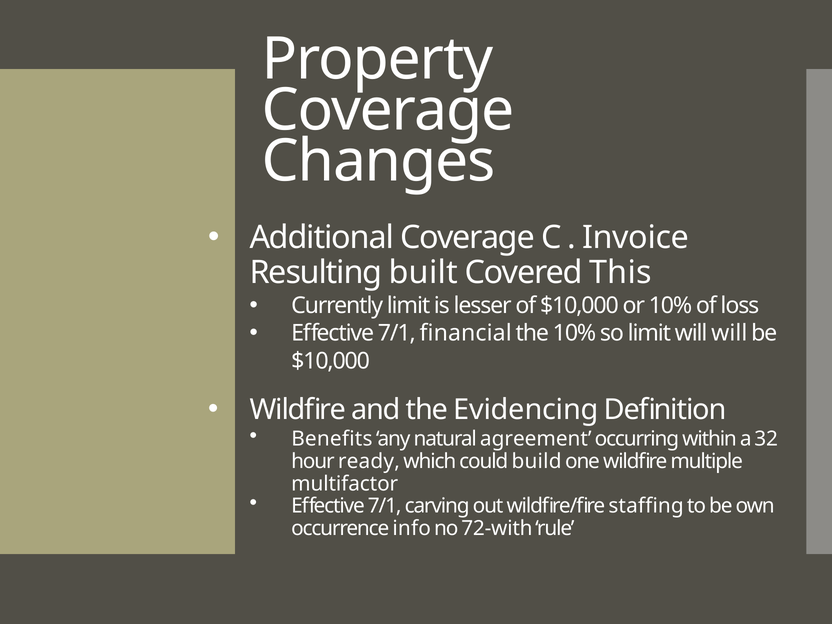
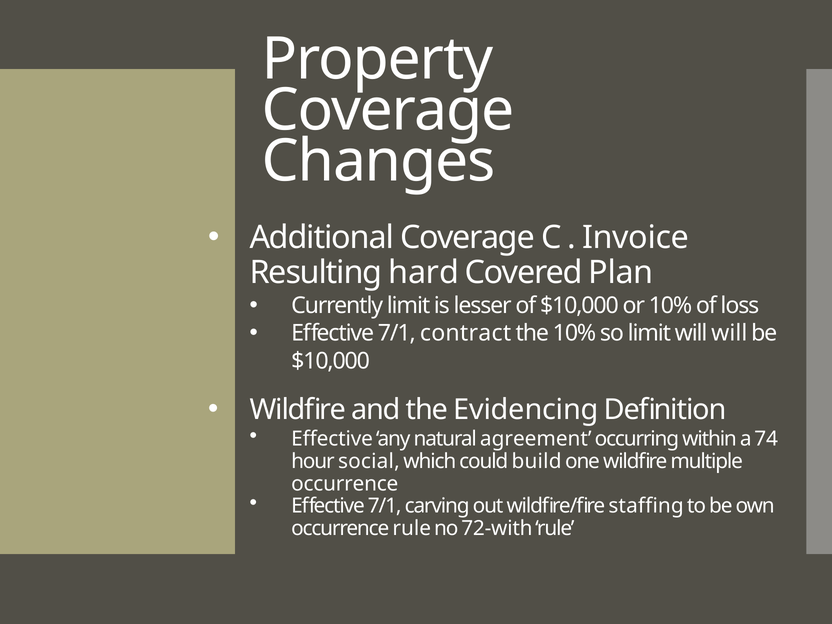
built: built -> hard (424, 272)
This: This -> Plan (621, 272)
financial: financial -> contract (466, 333)
Benefits: Benefits -> Effective (332, 439)
32: 32 -> 74 (766, 439)
ready: ready -> social (369, 461)
multifactor: multifactor -> occurrence (345, 484)
occurrence info: info -> rule (412, 529)
